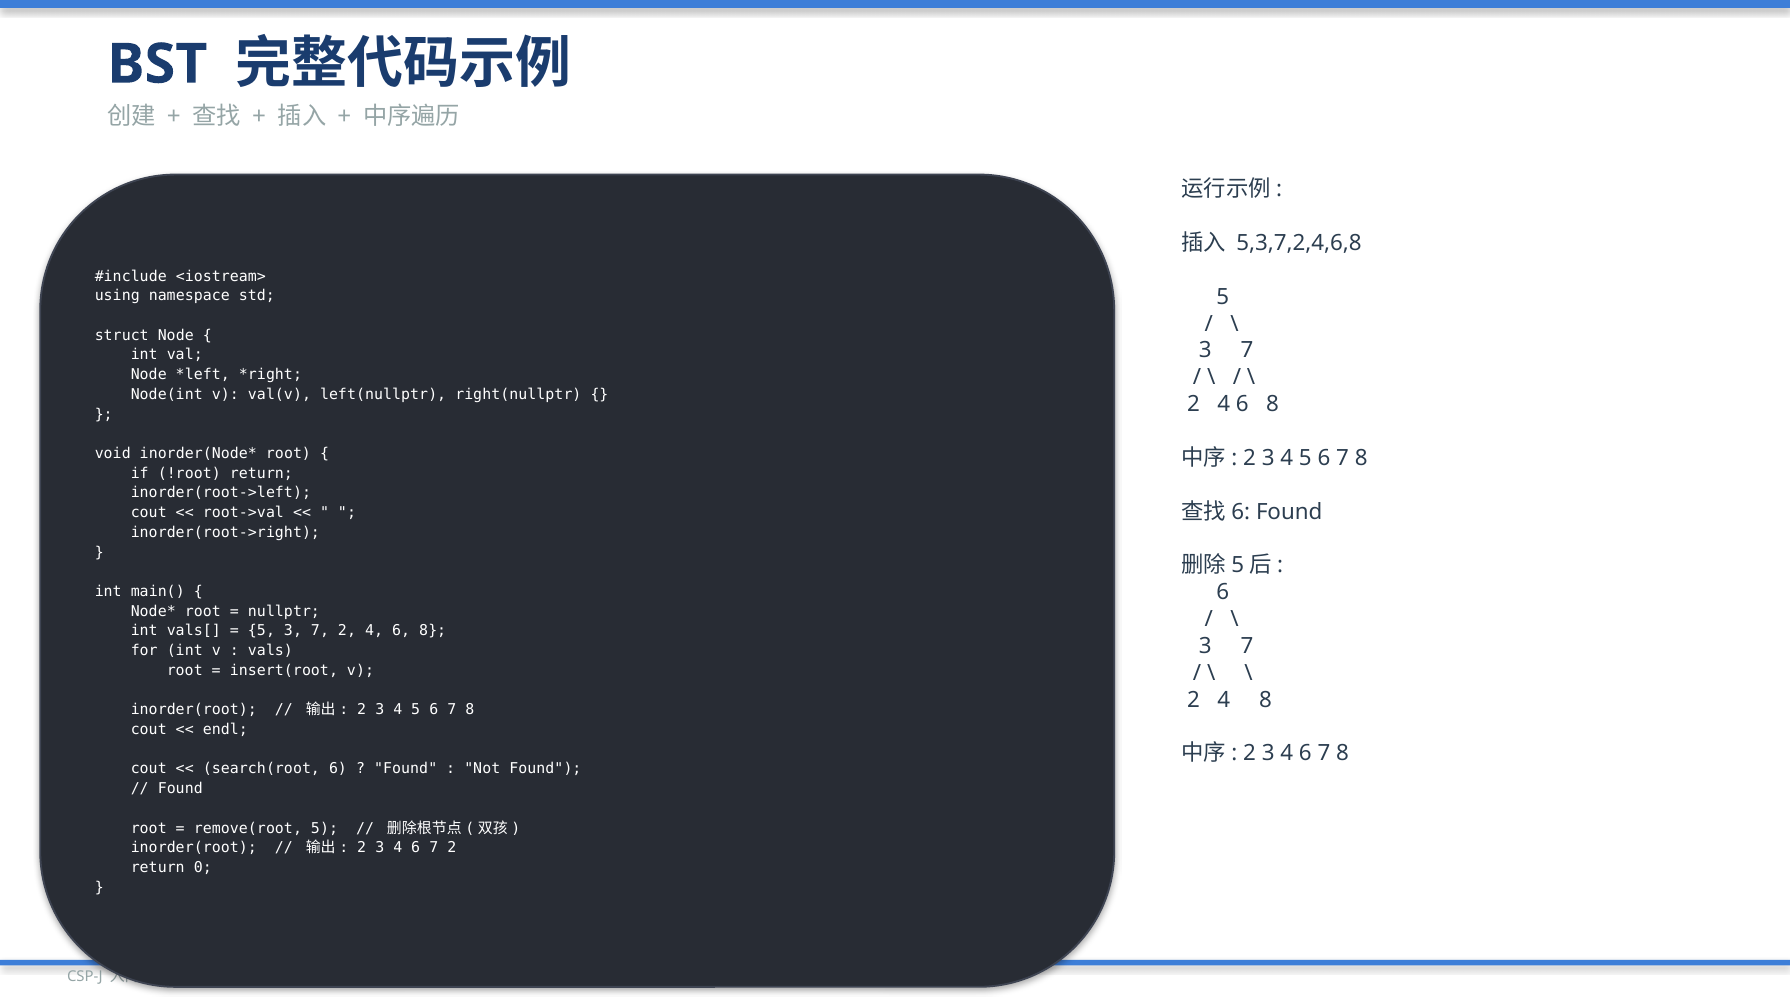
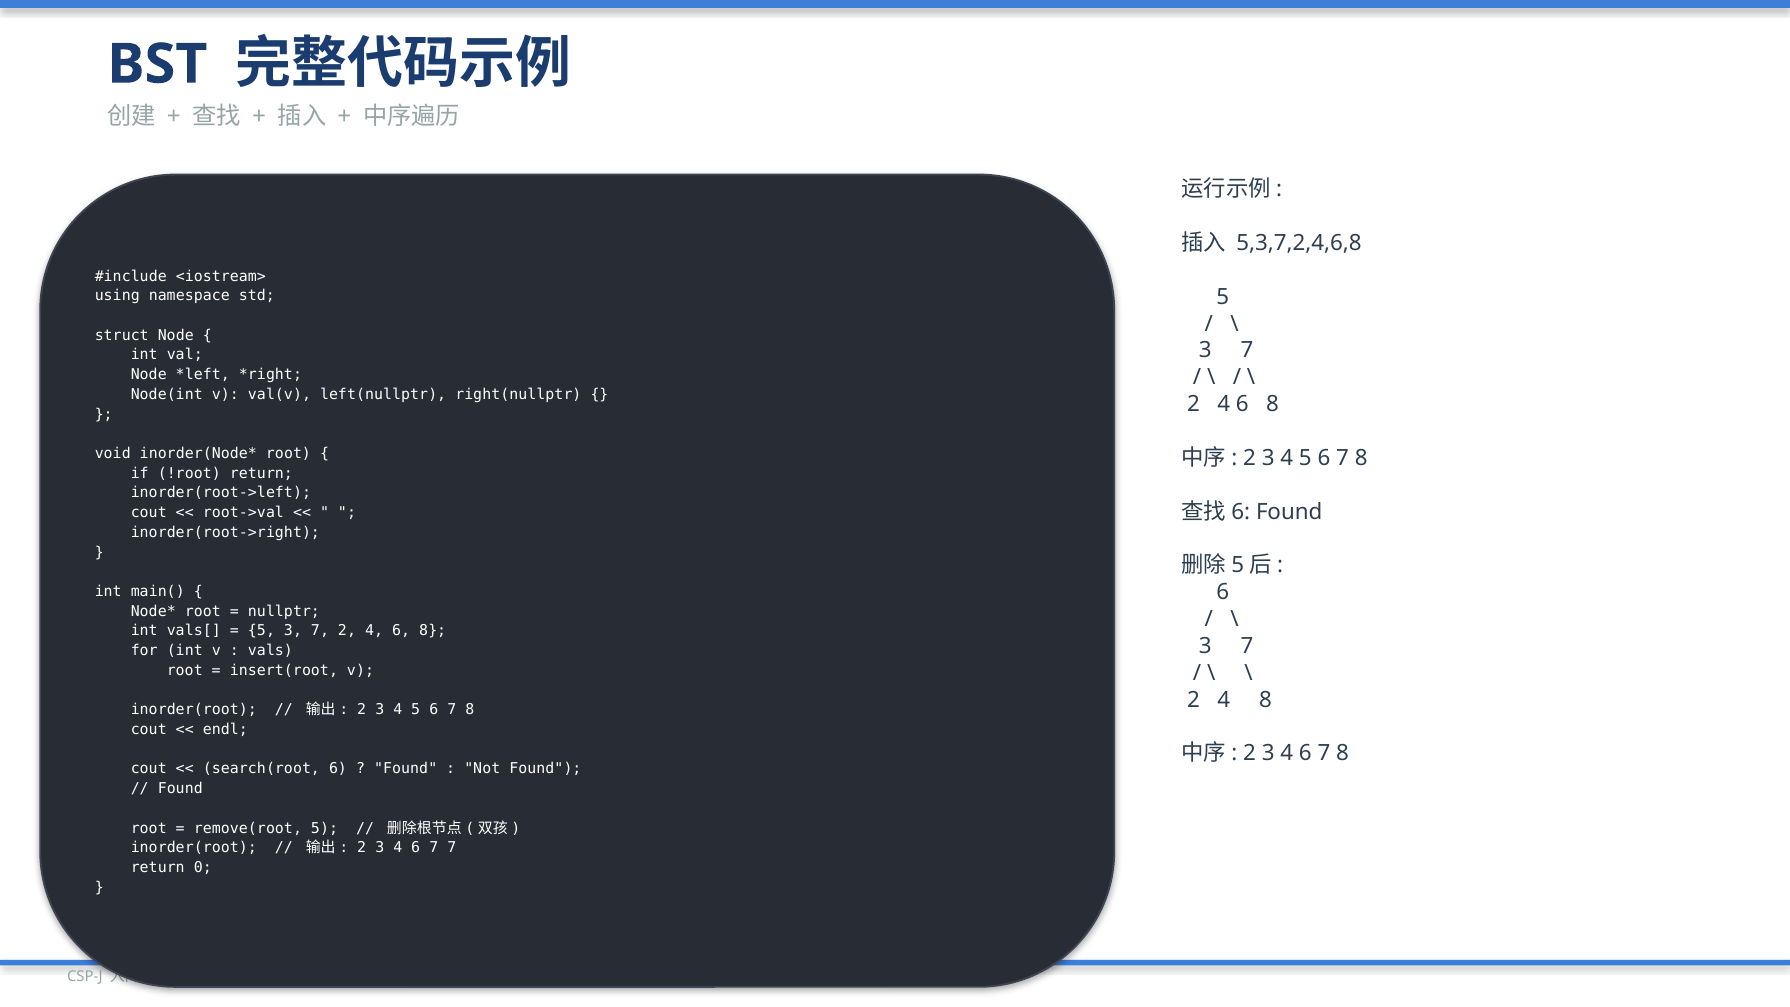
6 7 2: 2 -> 7 (452, 848)
